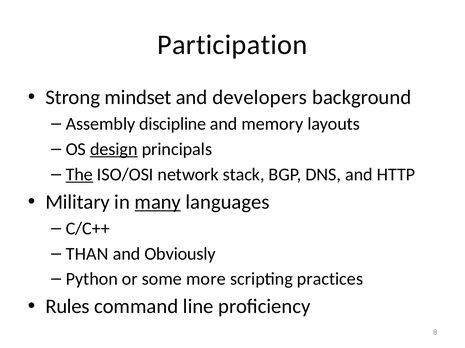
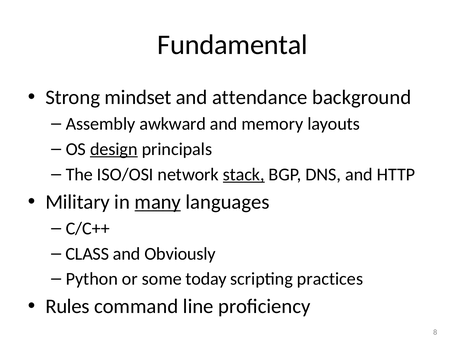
Participation: Participation -> Fundamental (233, 45)
developers: developers -> attendance (260, 98)
discipline: discipline -> awkward (173, 124)
The underline: present -> none (79, 175)
stack underline: none -> present (244, 175)
THAN: THAN -> CLASS (87, 254)
more: more -> today (206, 280)
